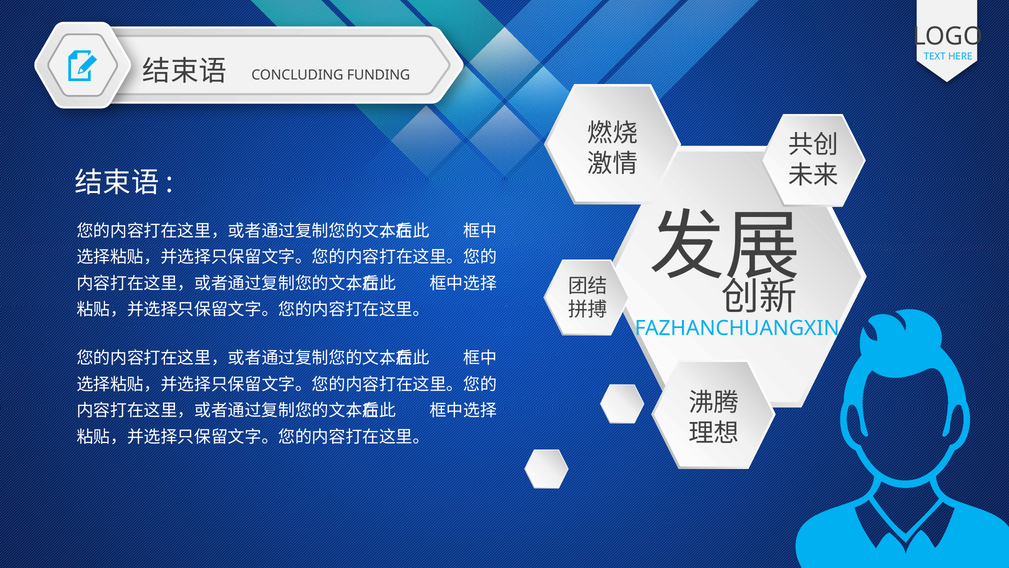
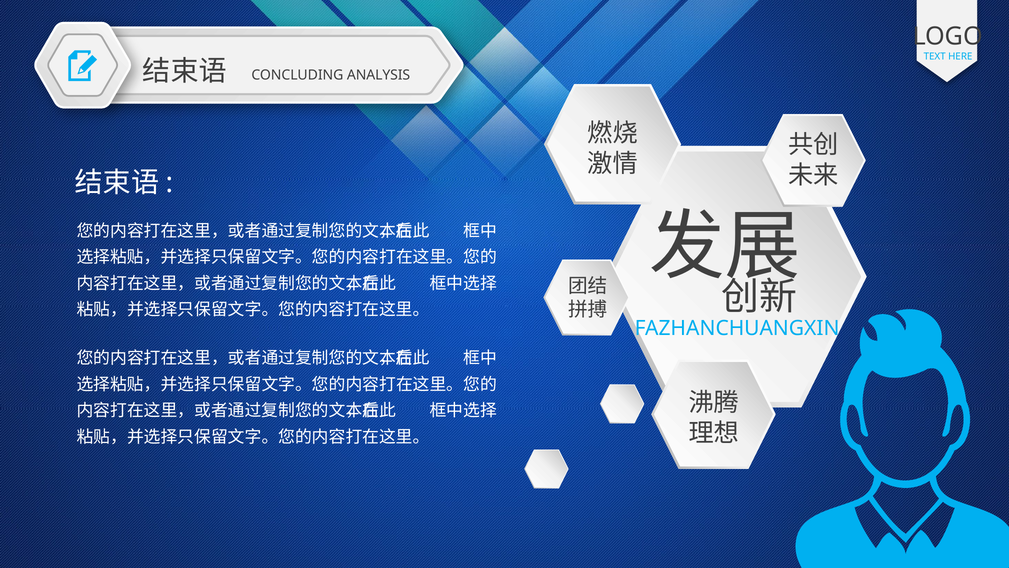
FUNDING: FUNDING -> ANALYSIS (379, 75)
